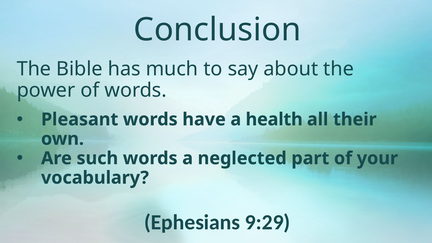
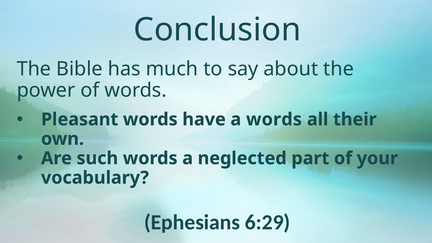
a health: health -> words (274, 119)
9:29: 9:29 -> 6:29 (268, 222)
